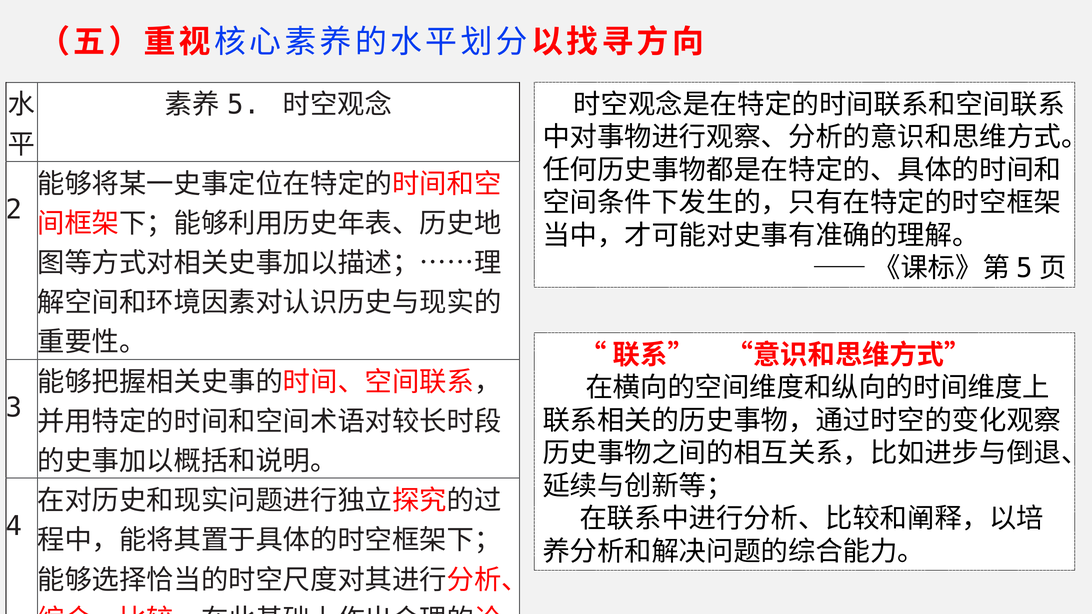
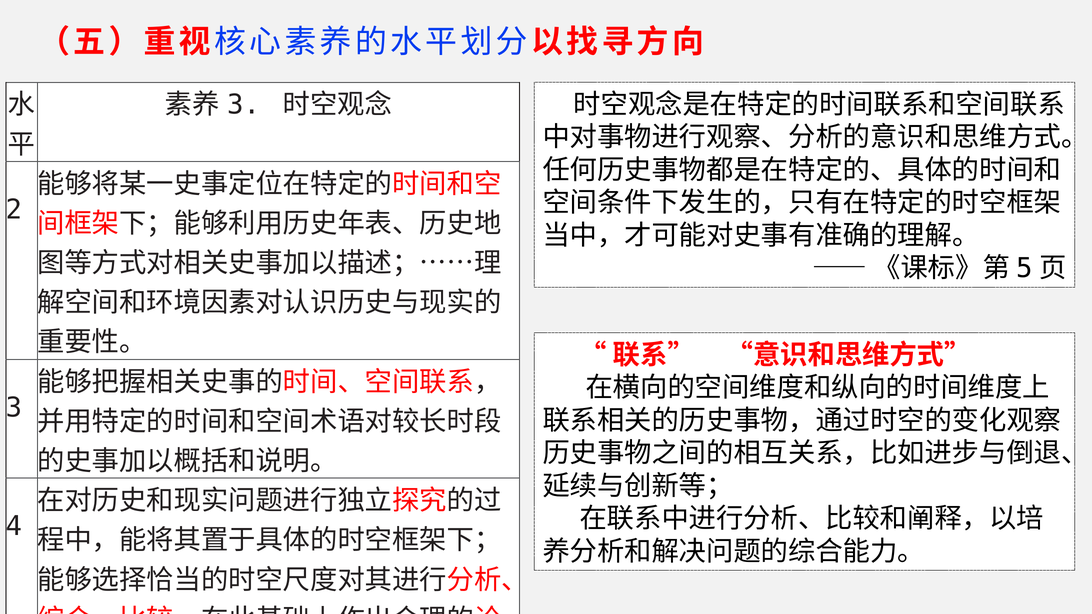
5: 5 -> 3 (244, 105)
